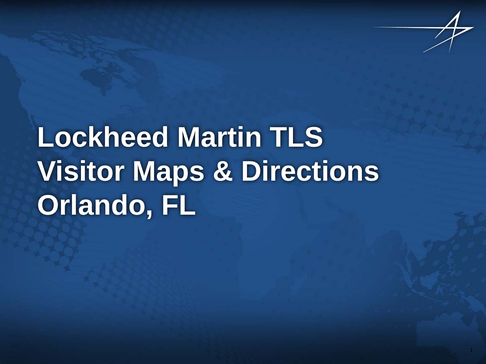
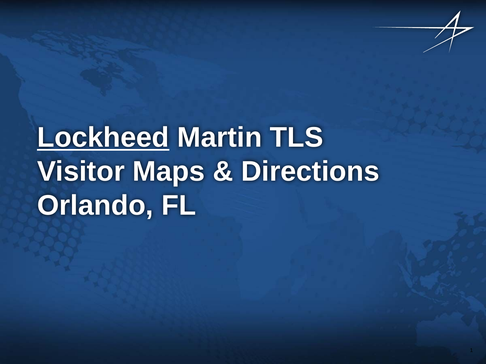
Lockheed underline: none -> present (103, 138)
